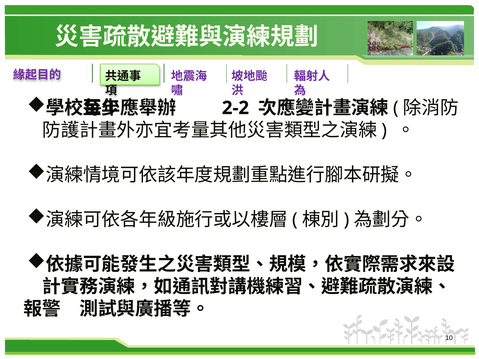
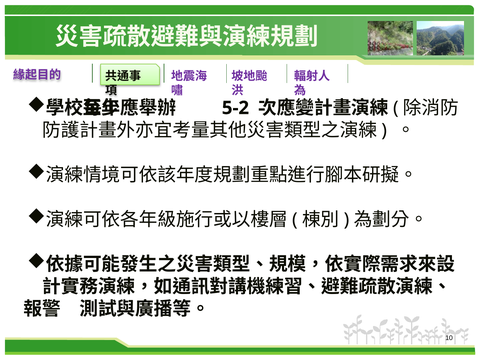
2-2: 2-2 -> 5-2 (235, 108)
